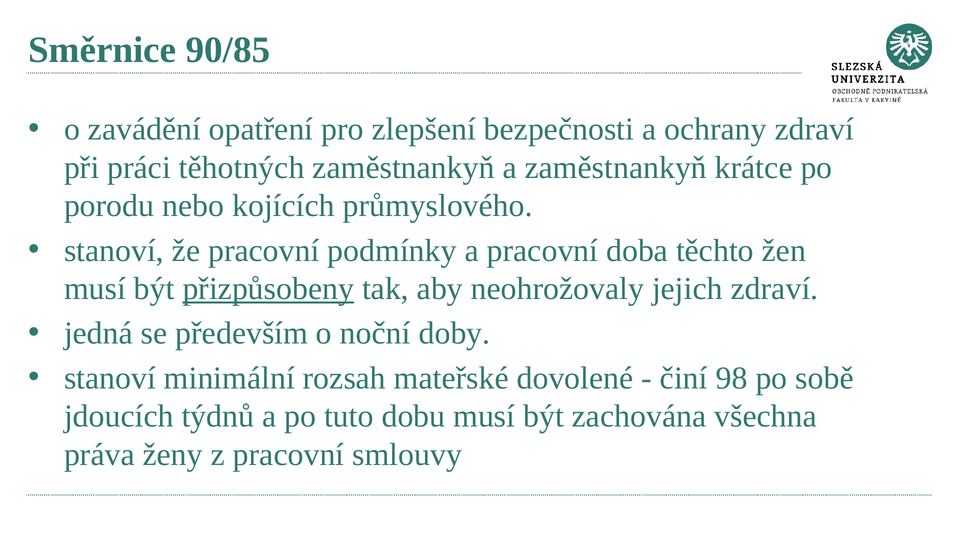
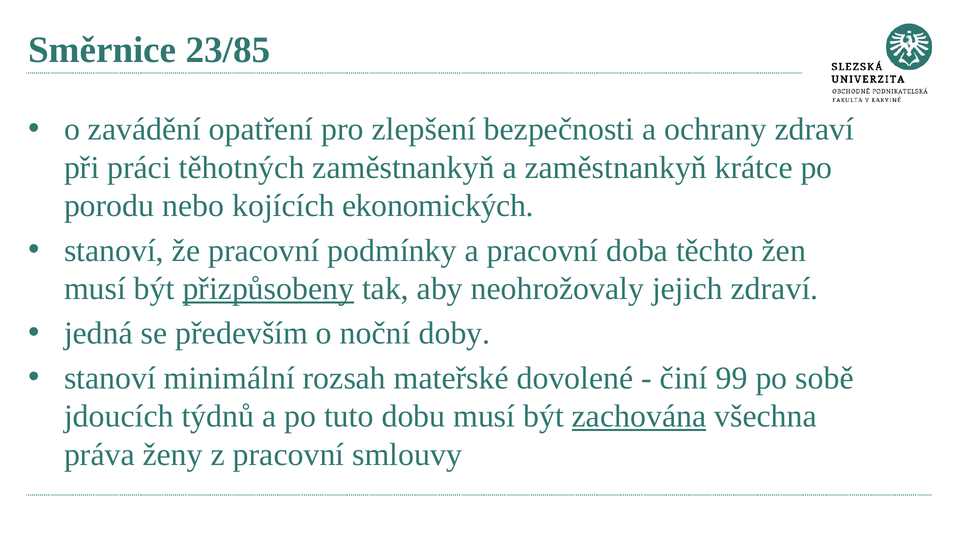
90/85: 90/85 -> 23/85 (228, 50)
průmyslového: průmyslového -> ekonomických (438, 206)
98: 98 -> 99 (732, 378)
zachována underline: none -> present (639, 416)
